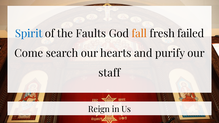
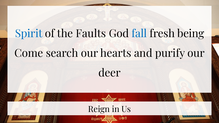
fall colour: orange -> blue (139, 34)
failed: failed -> being (191, 34)
staff: staff -> deer (110, 73)
